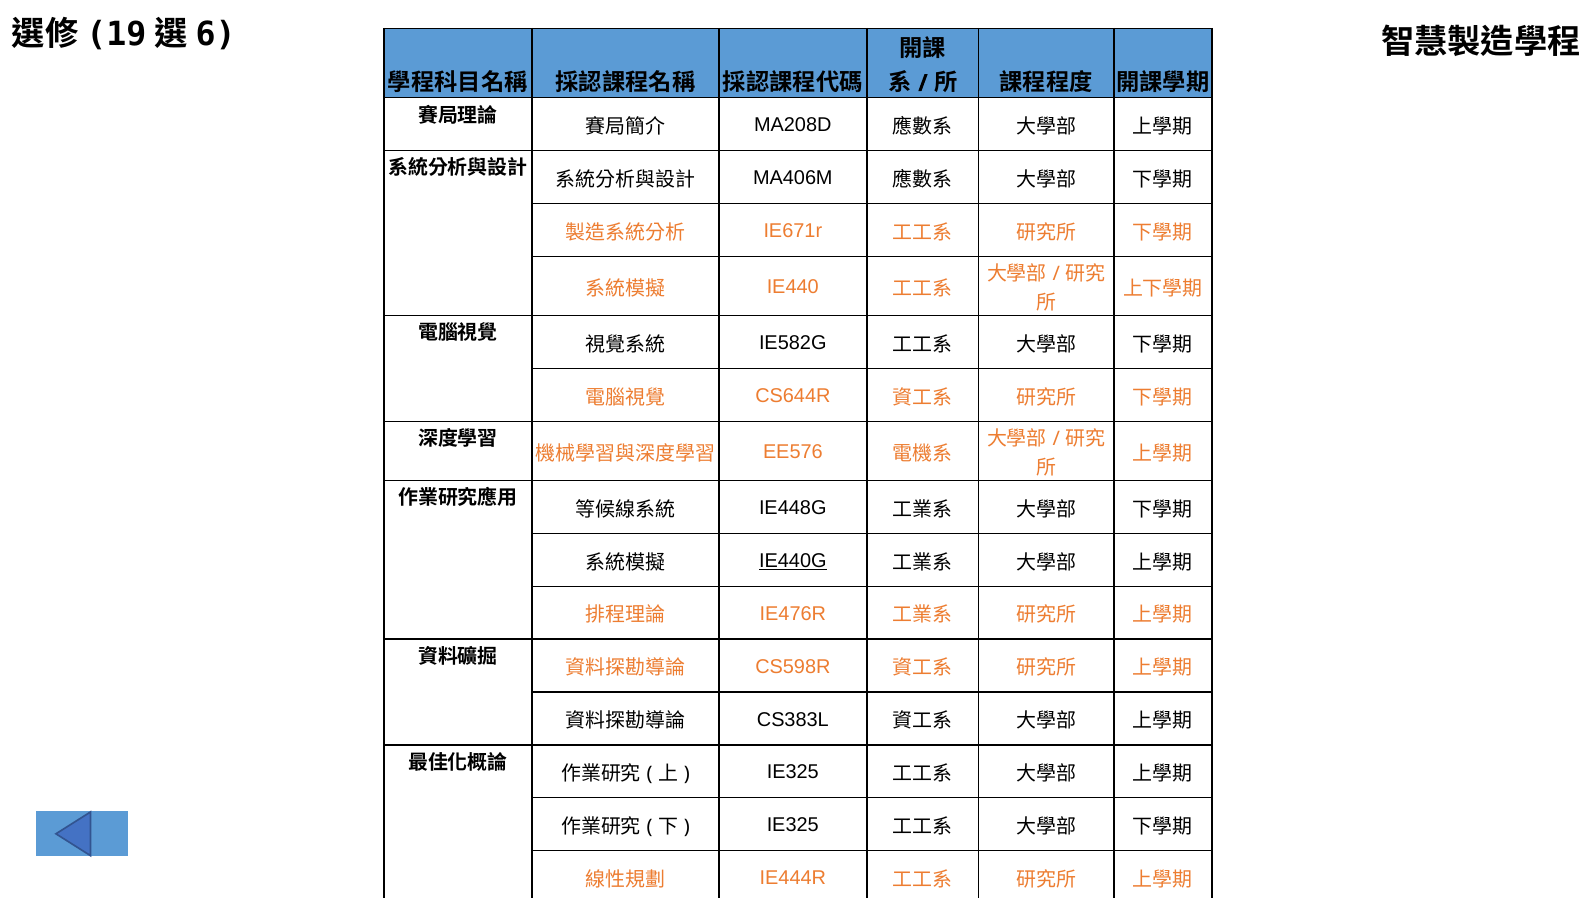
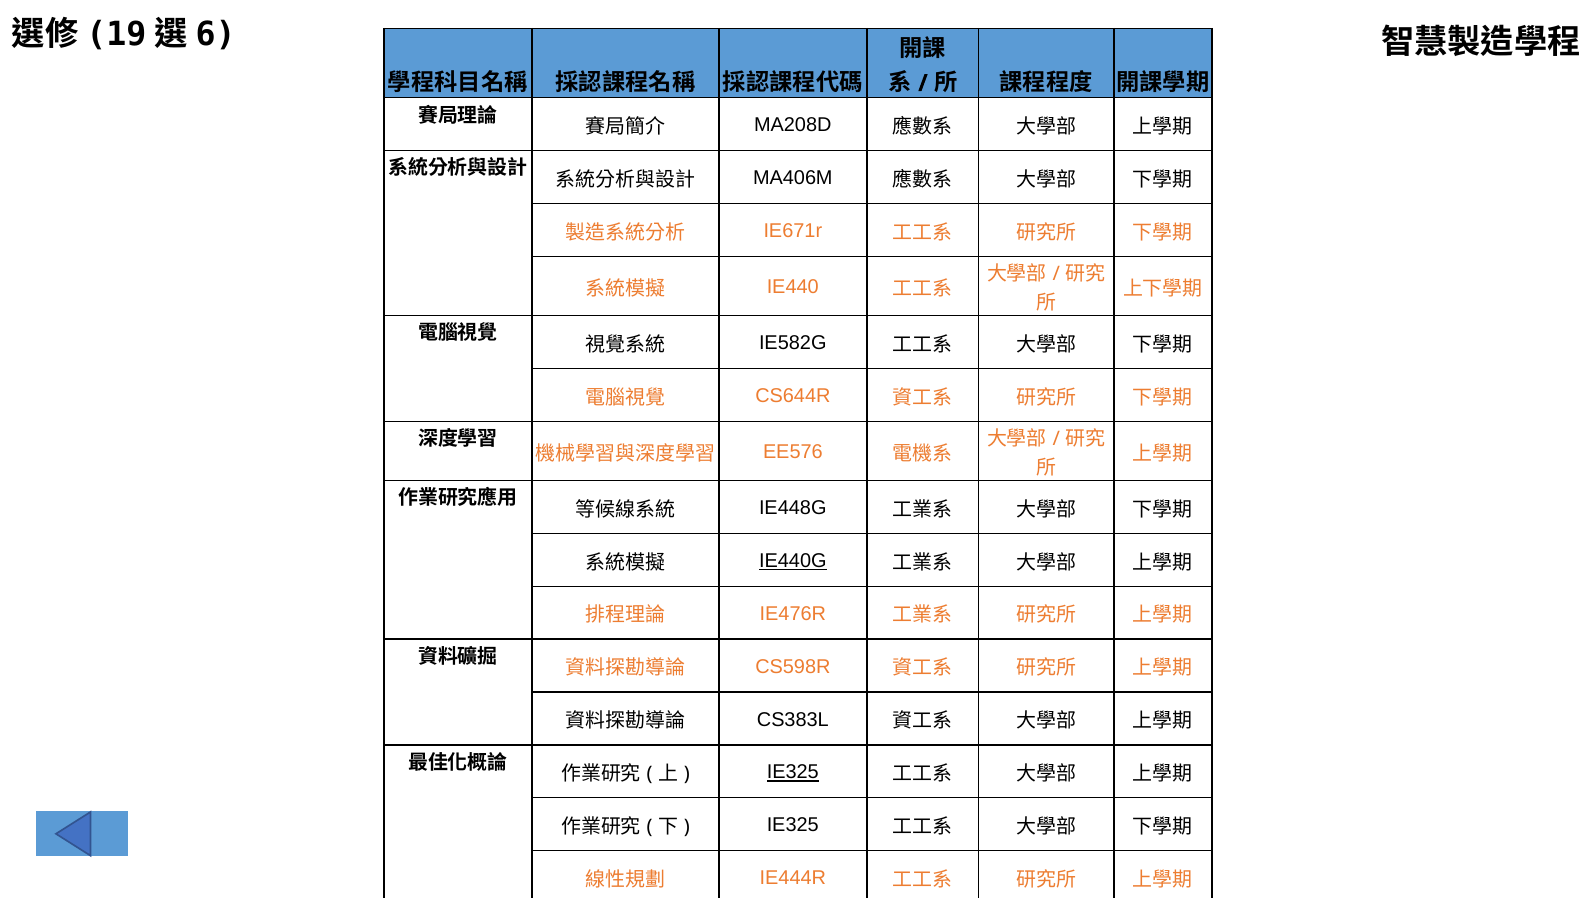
IE325 underline: none -> present (793, 772)
